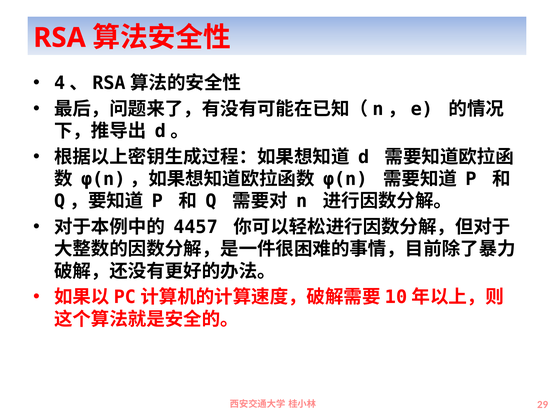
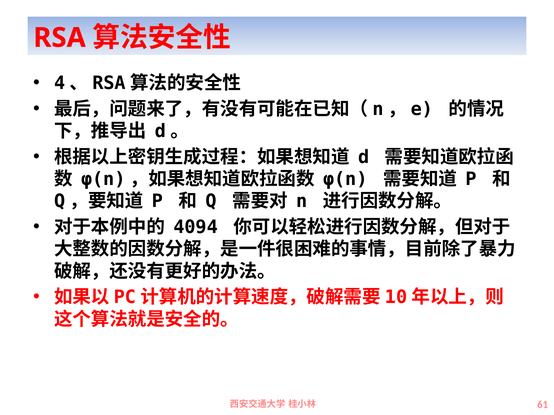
4457: 4457 -> 4094 (196, 227)
29: 29 -> 61 (543, 405)
